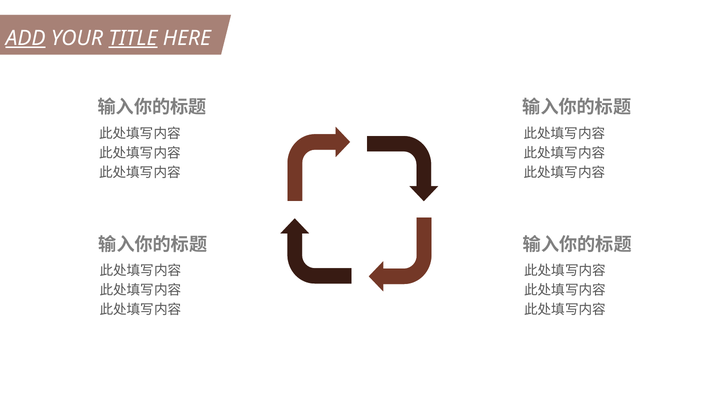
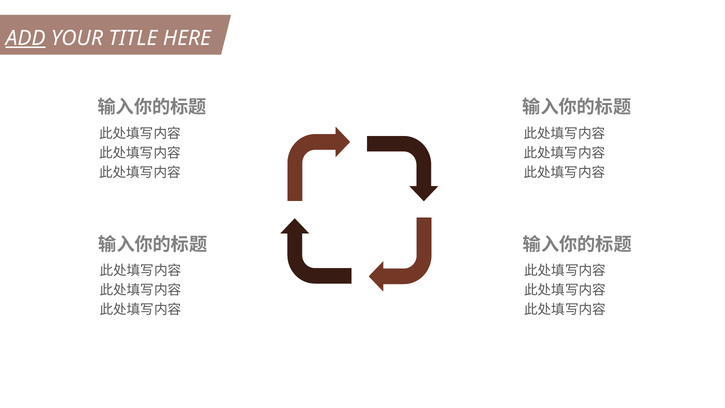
TITLE underline: present -> none (133, 38)
